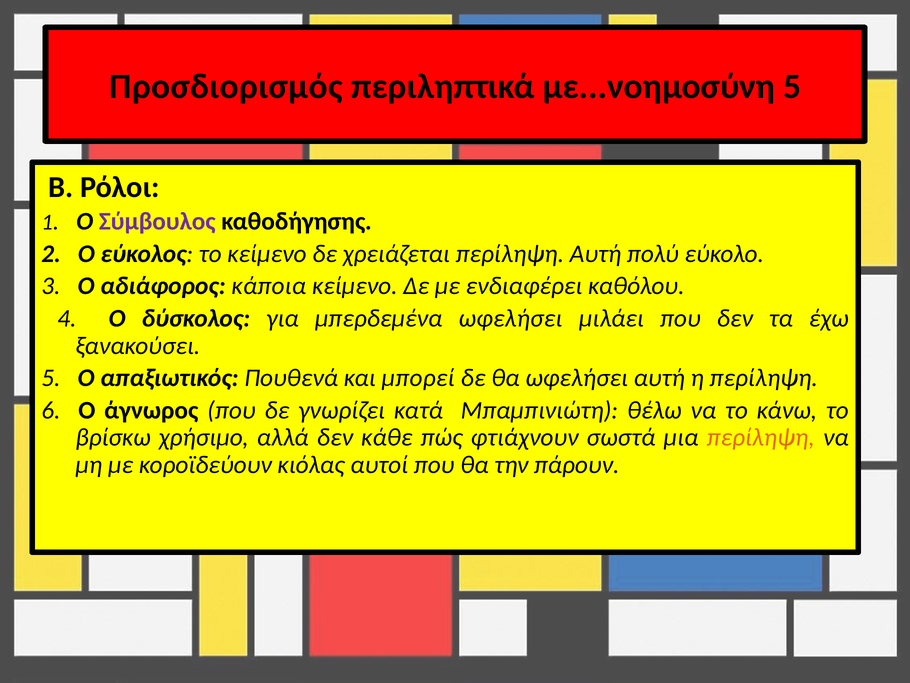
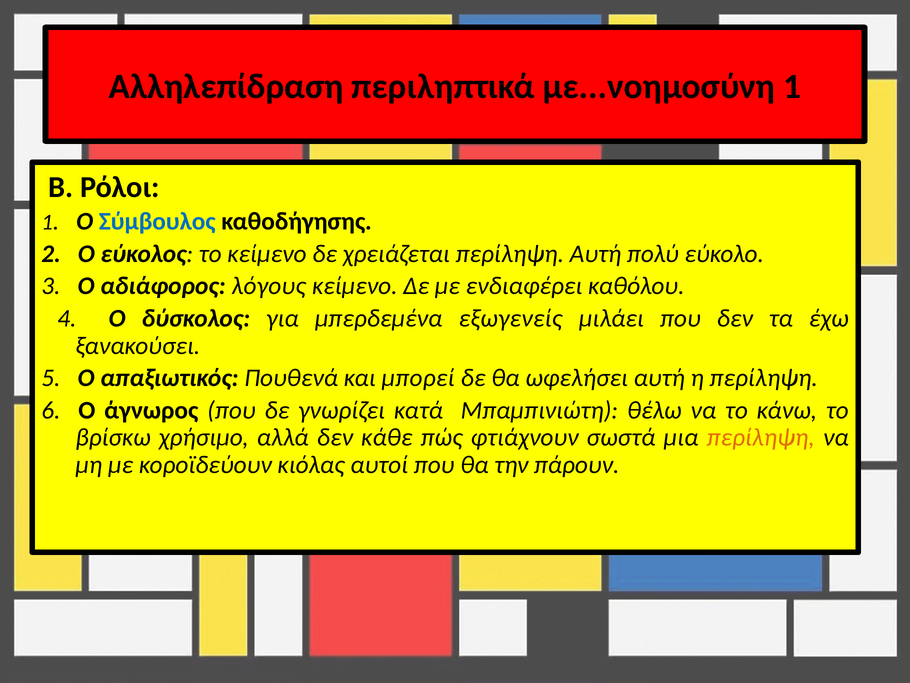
Προσδιορισμός: Προσδιορισμός -> Αλληλεπίδραση (226, 87)
με...νοημοσύνη 5: 5 -> 1 (792, 87)
Σύμβουλος colour: purple -> blue (157, 221)
κάποια: κάποια -> λόγους (269, 286)
μπερδεμένα ωφελήσει: ωφελήσει -> εξωγενείς (510, 318)
